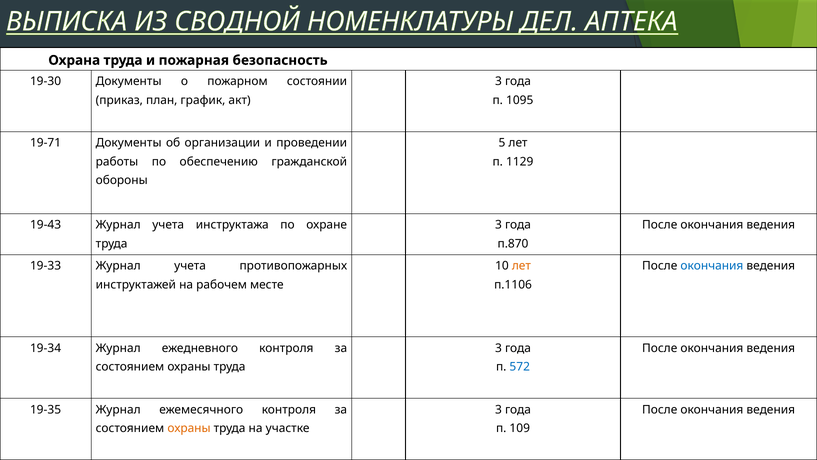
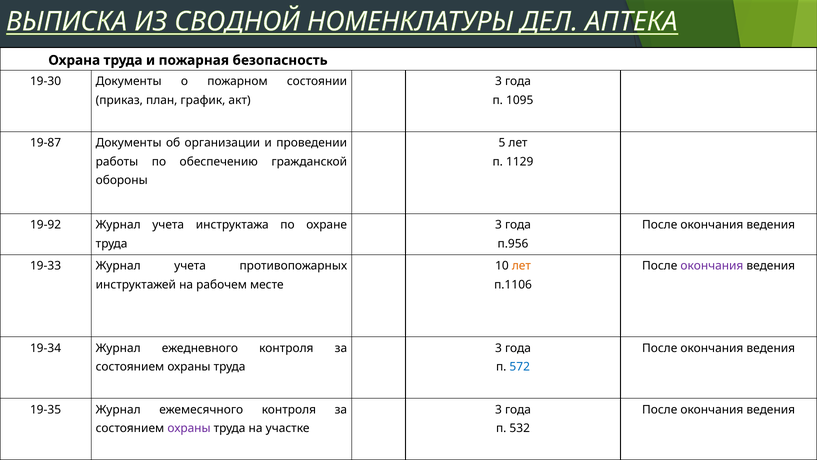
19-71: 19-71 -> 19-87 (46, 143)
19-43: 19-43 -> 19-92 (46, 225)
п.870: п.870 -> п.956 (513, 243)
окончания colour: blue -> purple (712, 266)
охраны colour: orange -> purple (189, 428)
109: 109 -> 532 (520, 428)
